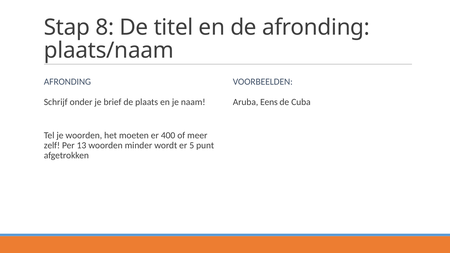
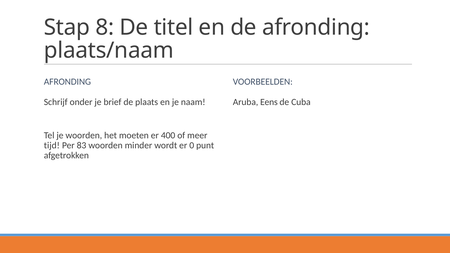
zelf: zelf -> tijd (52, 146)
13: 13 -> 83 (82, 146)
5: 5 -> 0 (192, 146)
